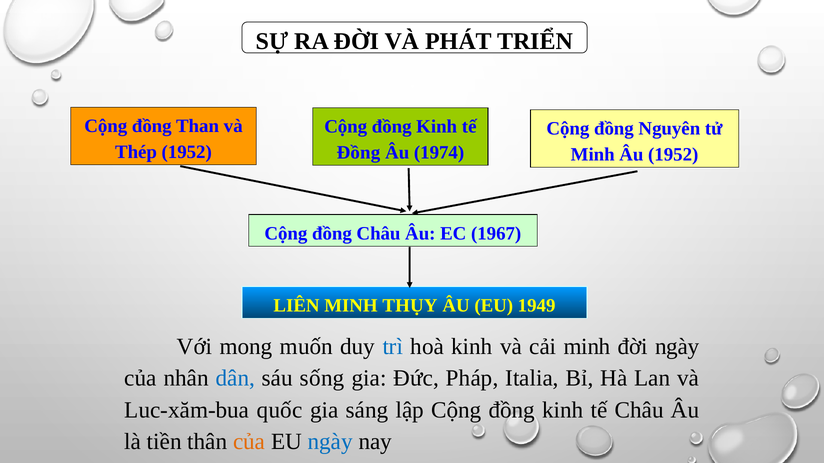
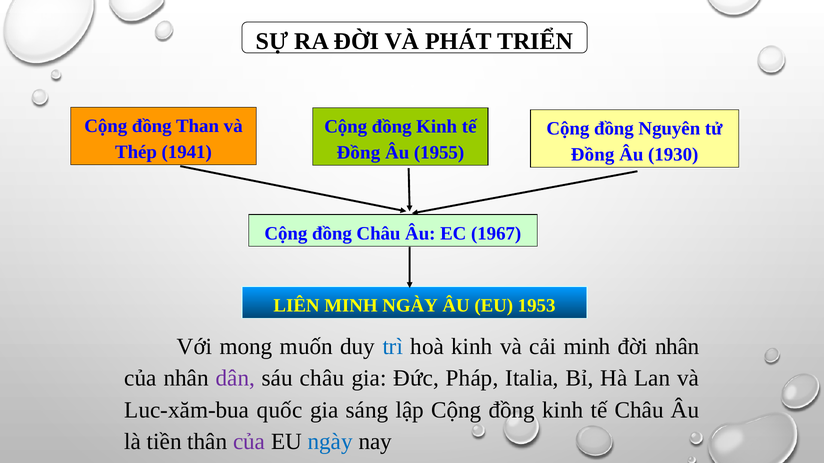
Thép 1952: 1952 -> 1941 (187, 152)
1974: 1974 -> 1955 (439, 152)
Minh: Minh -> Đồng (593, 155)
Âu 1952: 1952 -> 1930 (673, 155)
MINH THỤY: THỤY -> NGÀY (410, 306)
1949: 1949 -> 1953 (537, 306)
đời ngày: ngày -> nhân (677, 347)
dân colour: blue -> purple (235, 379)
sáu sống: sống -> châu (322, 379)
của colour: orange -> purple (249, 442)
